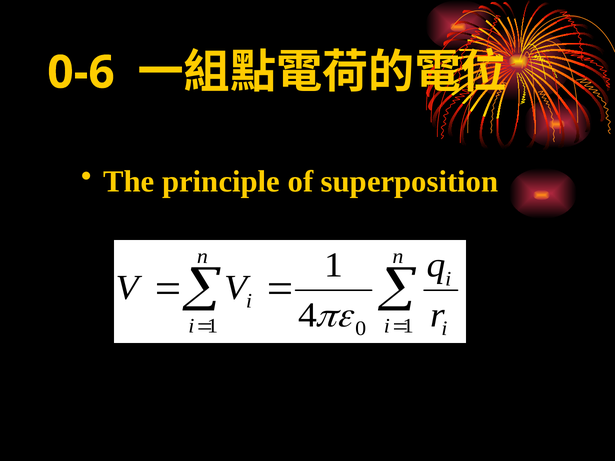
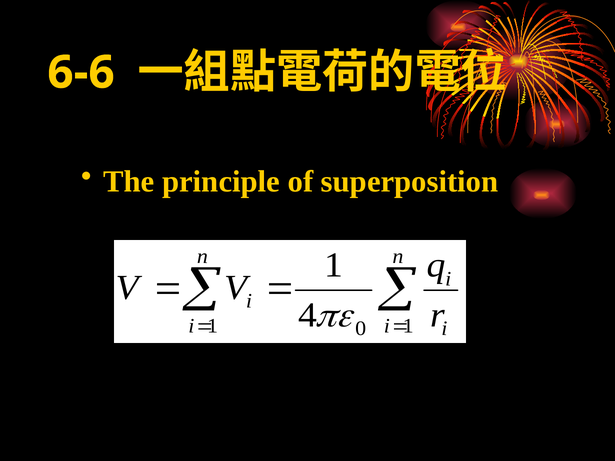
0-6: 0-6 -> 6-6 (81, 73)
